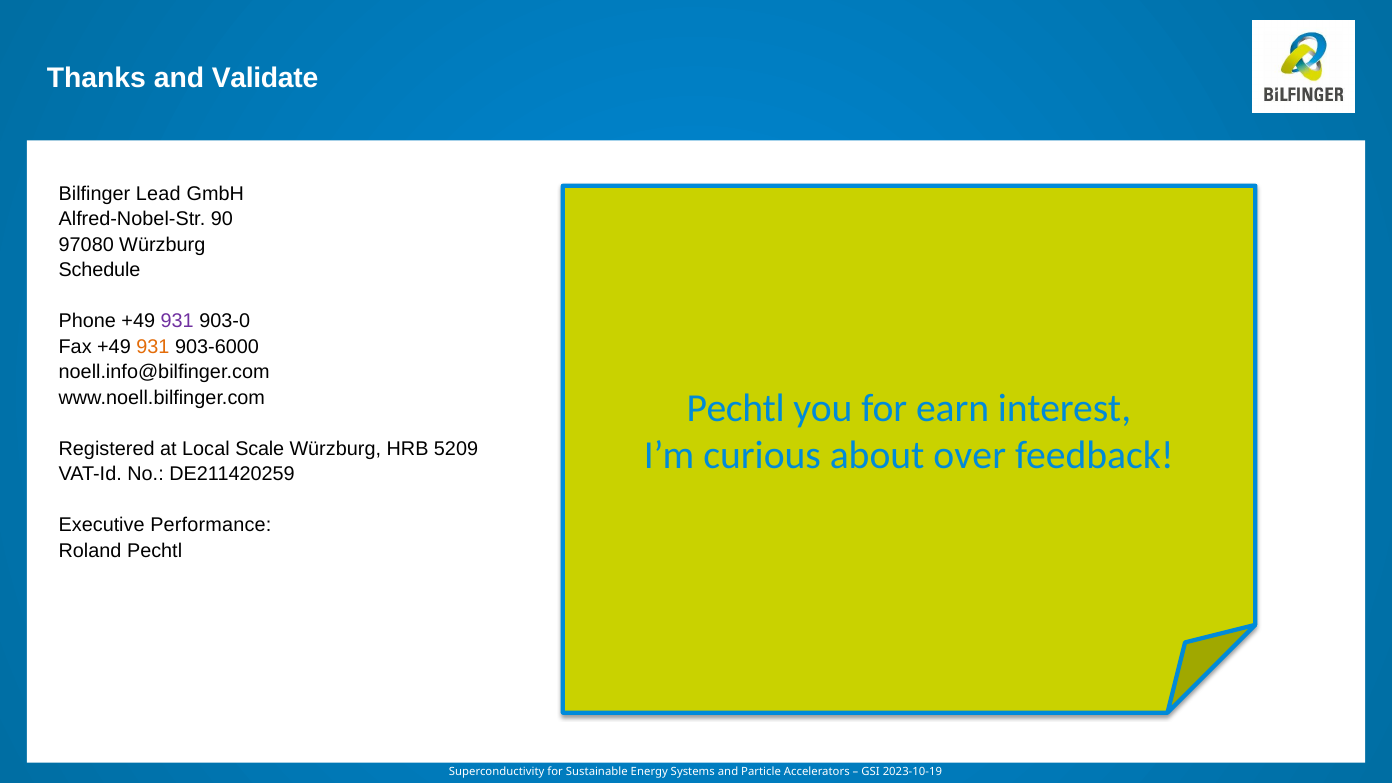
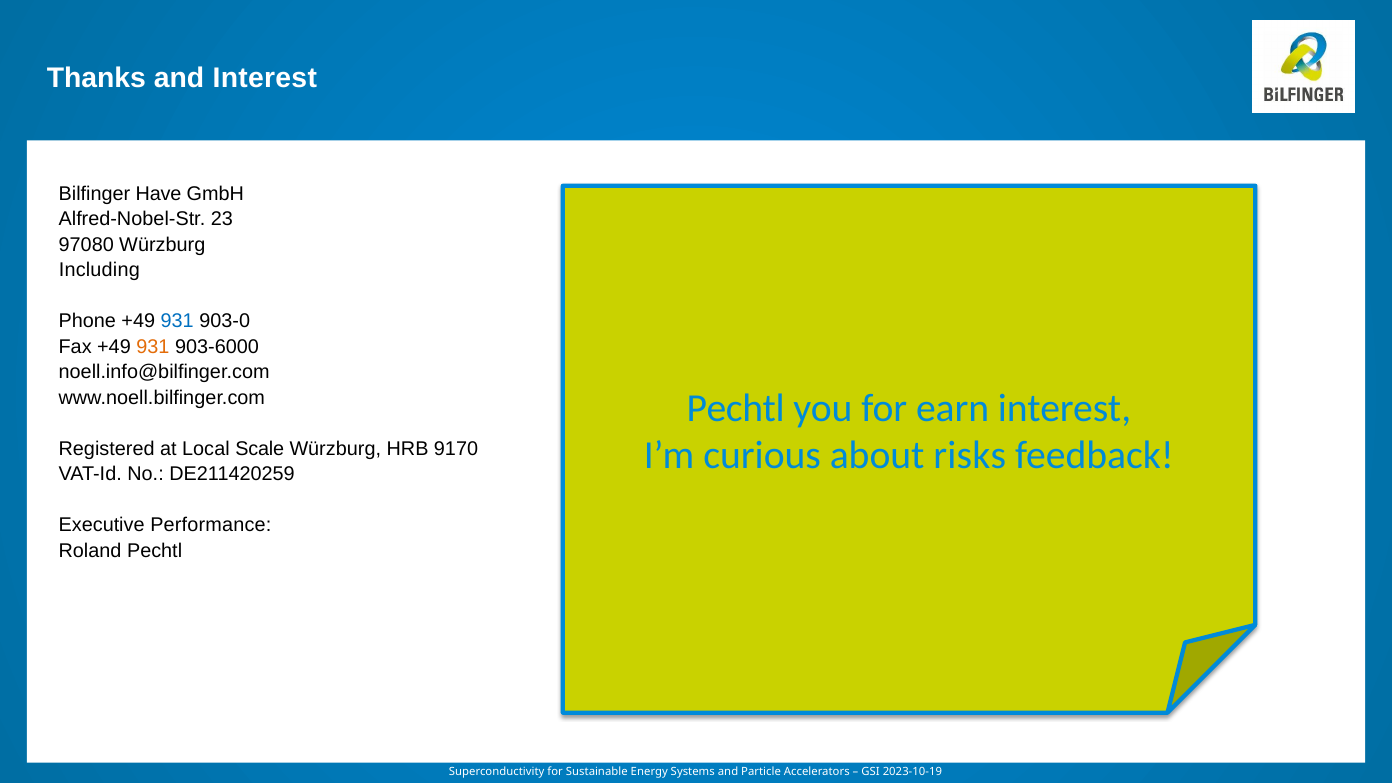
and Validate: Validate -> Interest (265, 78)
Lead: Lead -> Have (158, 194)
90: 90 -> 23 (222, 219)
Schedule: Schedule -> Including (99, 270)
931 colour: purple -> blue (177, 321)
5209: 5209 -> 9170 (456, 449)
over: over -> risks (970, 456)
